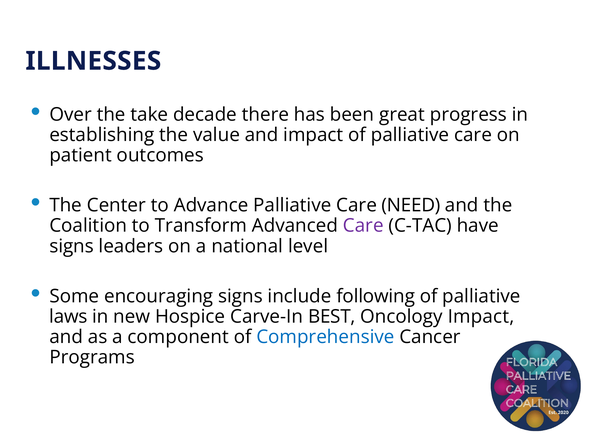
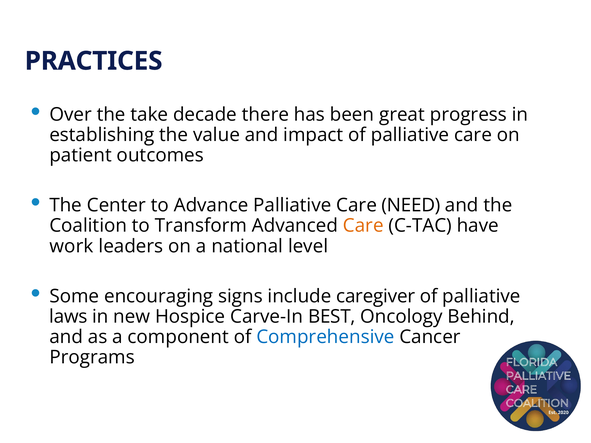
ILLNESSES: ILLNESSES -> PRACTICES (94, 61)
Care colour: purple -> orange (363, 226)
signs: signs -> work (71, 246)
following: following -> caregiver (376, 296)
Oncology Impact: Impact -> Behind (481, 317)
